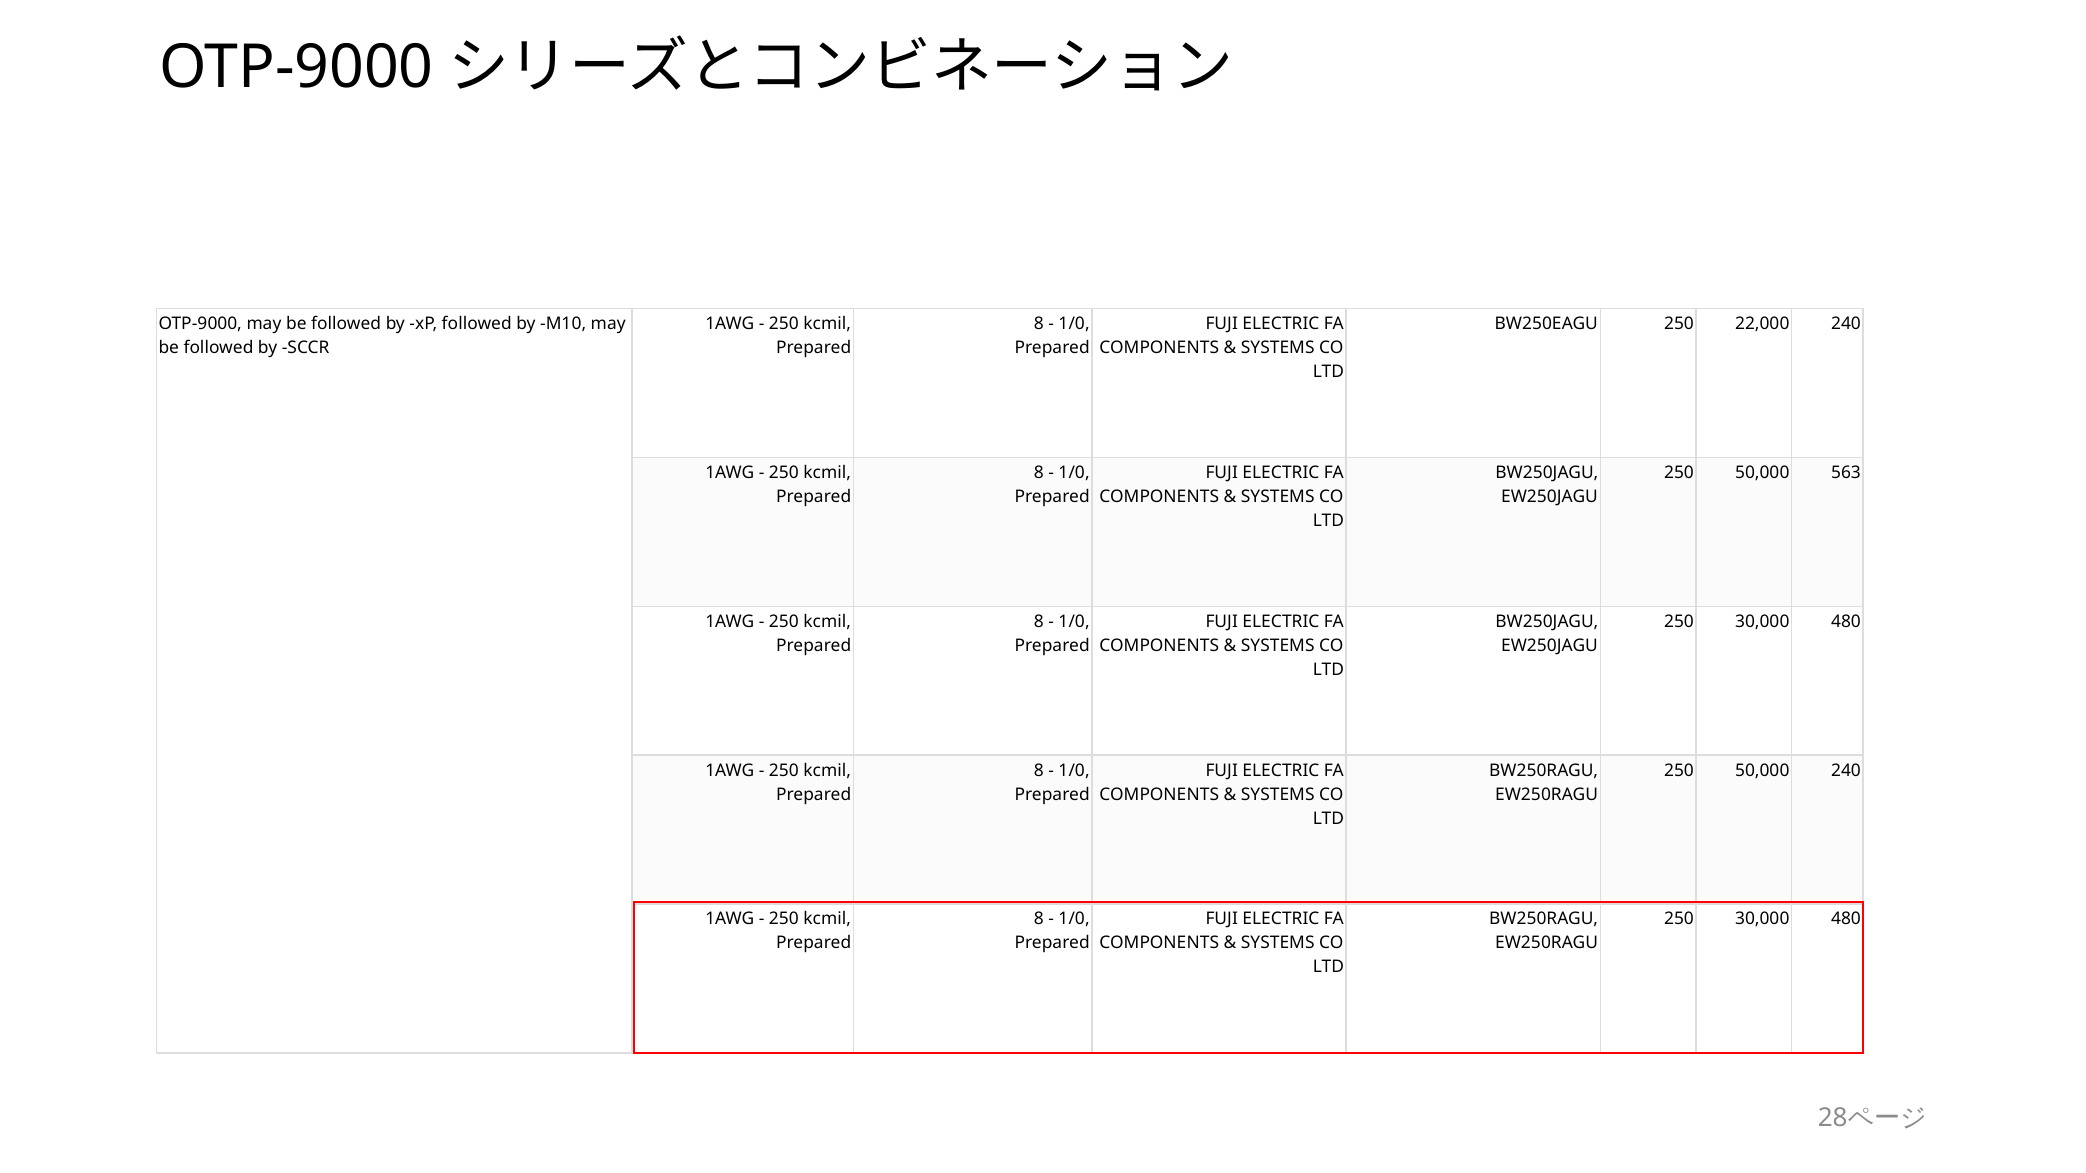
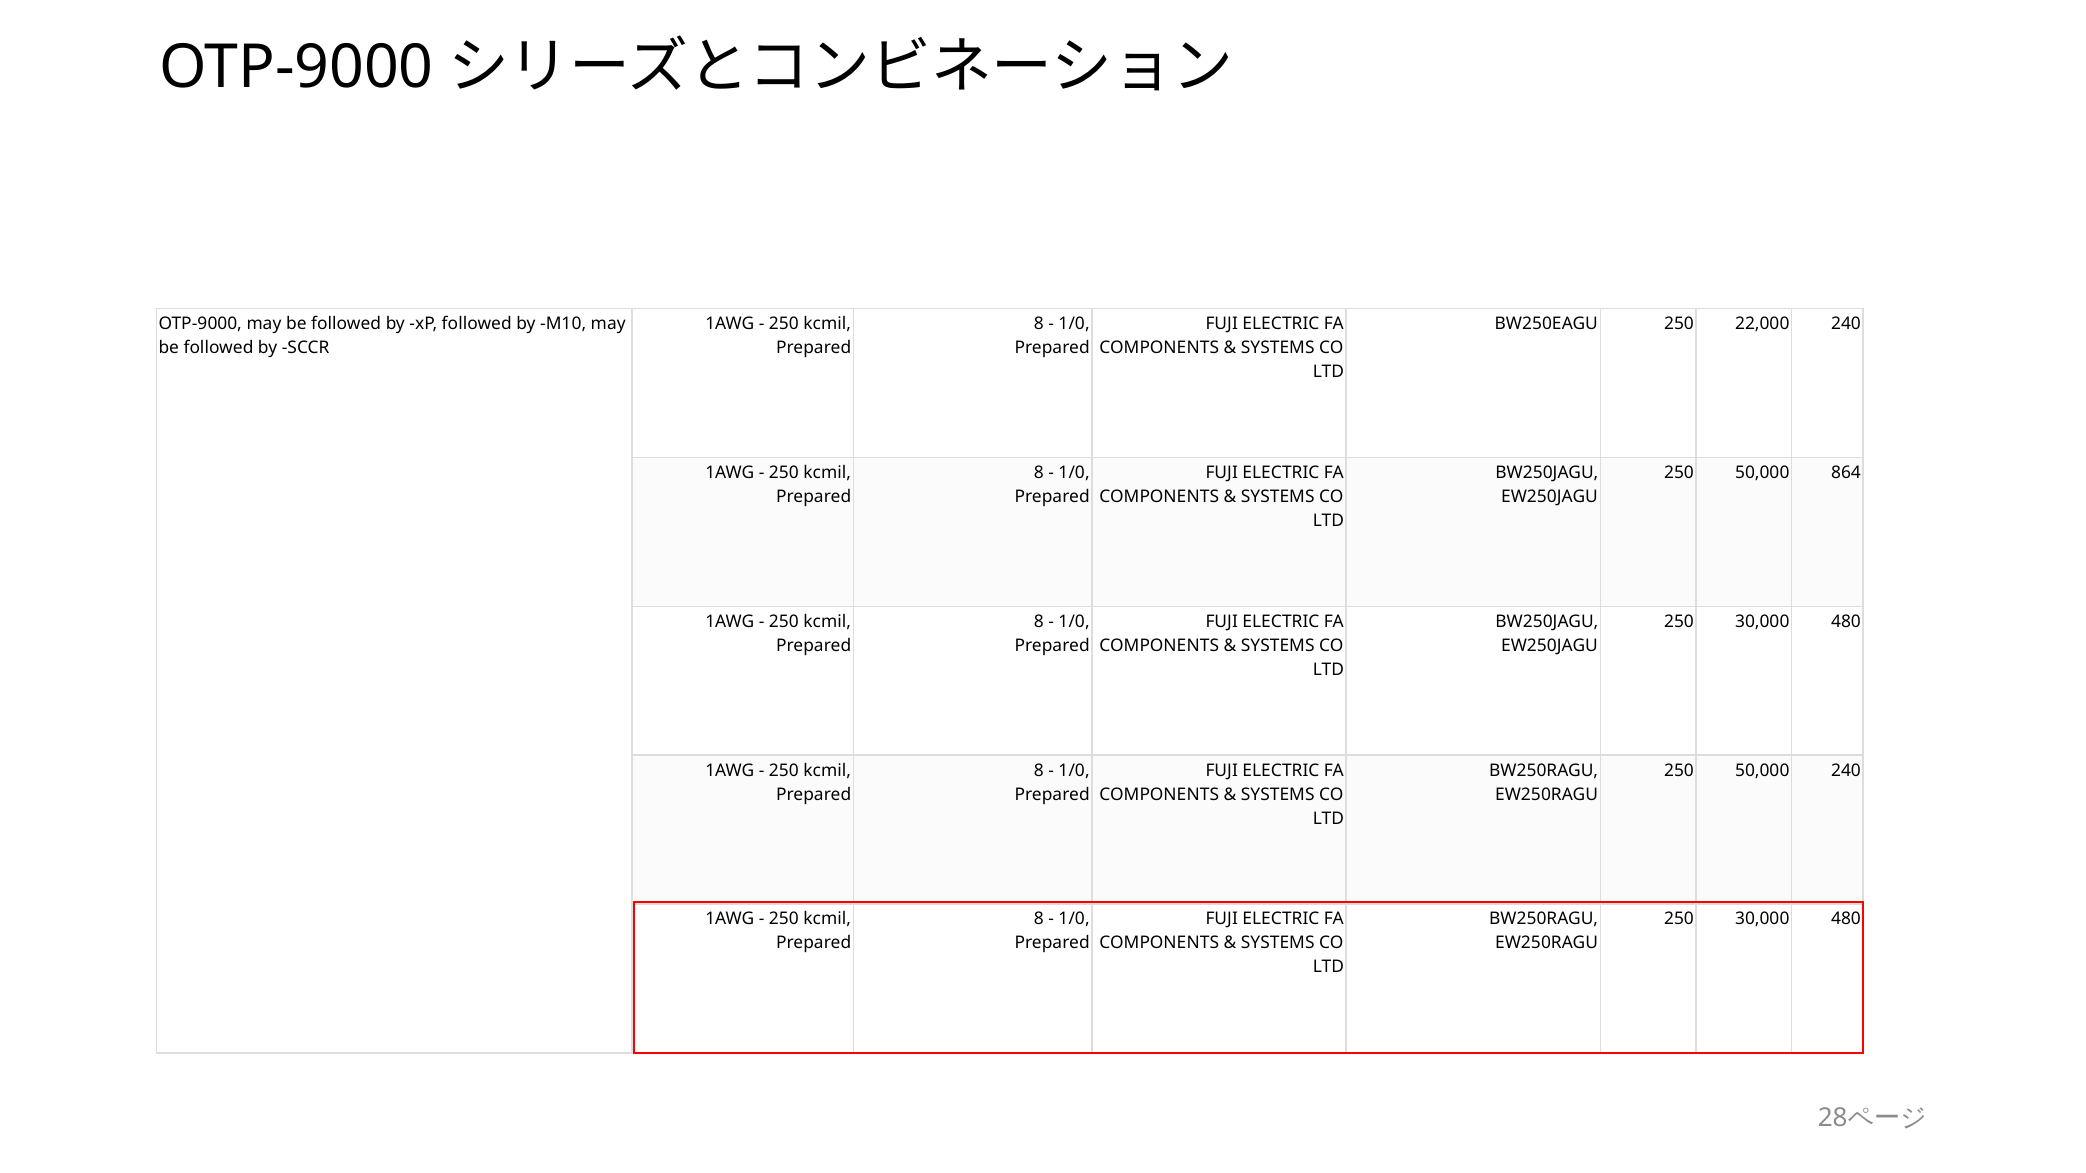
563: 563 -> 864 (1846, 473)
